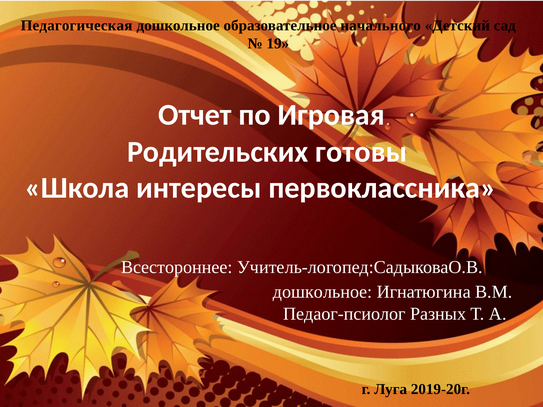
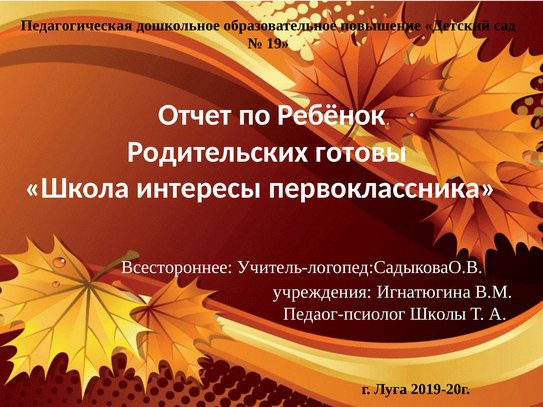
начального: начального -> повышение (381, 25)
Игровая: Игровая -> Ребёнок (331, 115)
дошкольное: дошкольное -> учреждения (322, 292)
Разных: Разных -> Школы (438, 314)
